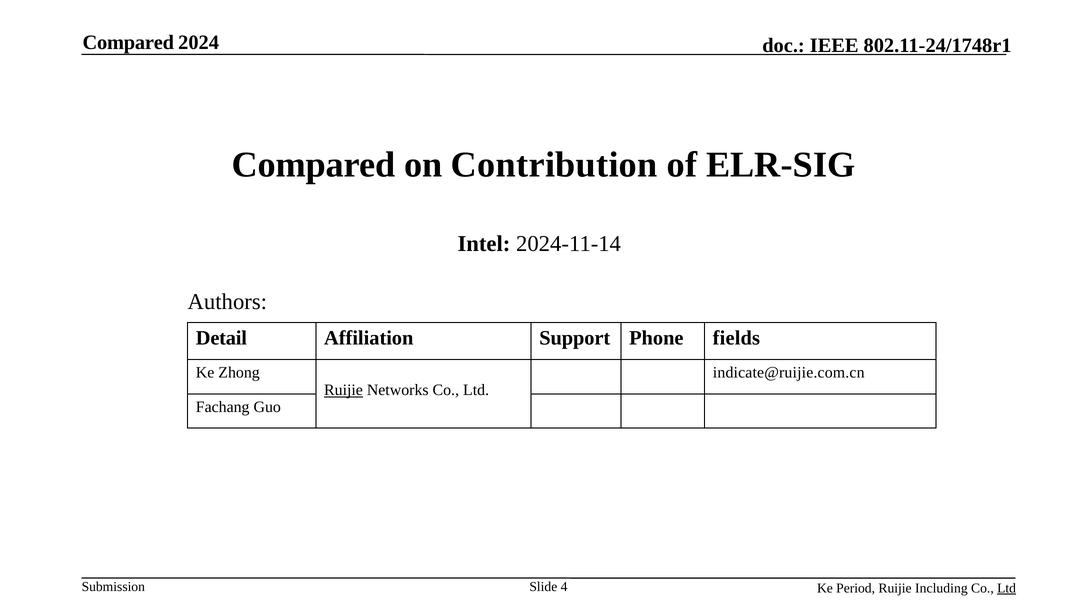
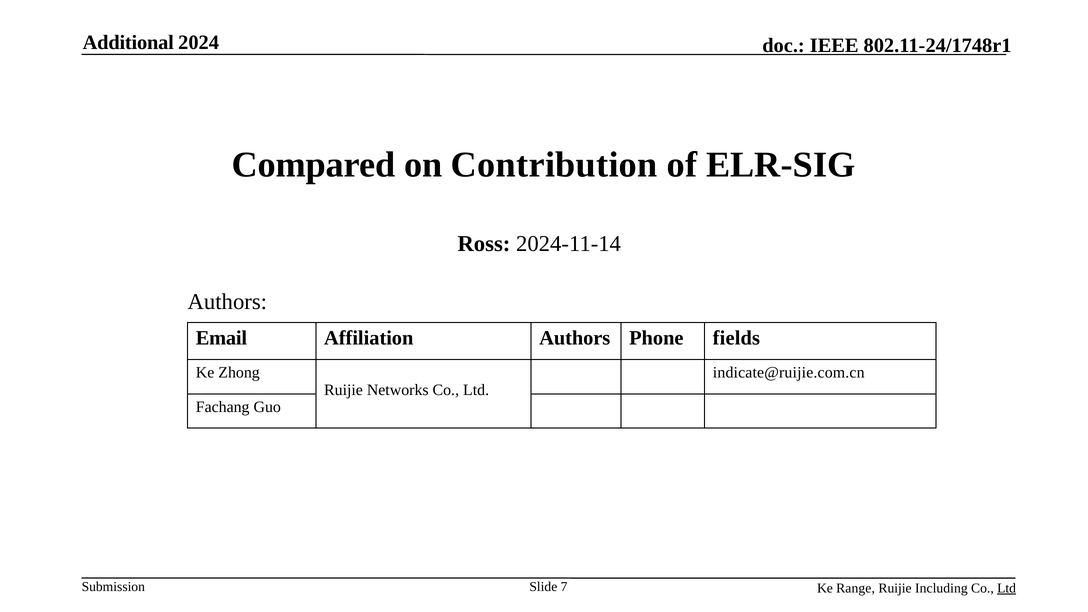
Compared: Compared -> Additional (128, 42)
Intel: Intel -> Ross (484, 244)
Detail: Detail -> Email (221, 338)
Affiliation Support: Support -> Authors (575, 338)
Ruijie underline: present -> none (344, 390)
4: 4 -> 7 (564, 587)
Period: Period -> Range (856, 588)
